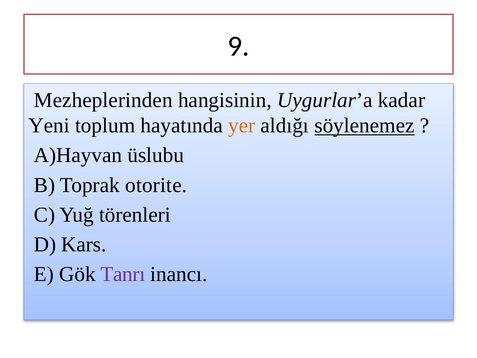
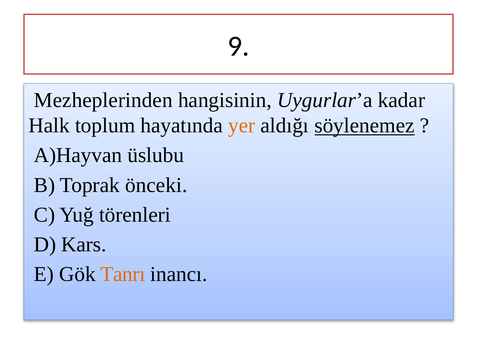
Yeni: Yeni -> Halk (49, 126)
otorite: otorite -> önceki (156, 185)
Tanrı colour: purple -> orange (123, 274)
